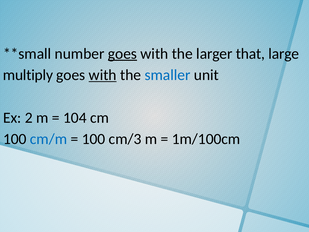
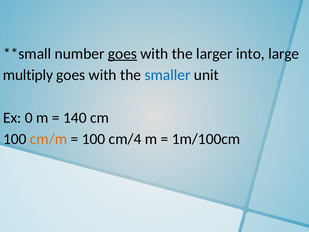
that: that -> into (250, 54)
with underline: present -> none (103, 75)
2: 2 -> 0 (29, 118)
104: 104 -> 140 (75, 118)
cm/m colour: blue -> orange (49, 139)
cm/3: cm/3 -> cm/4 (125, 139)
